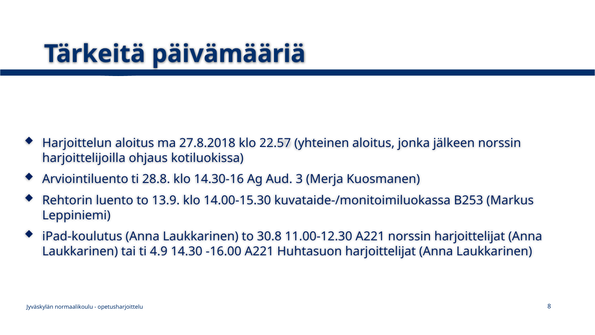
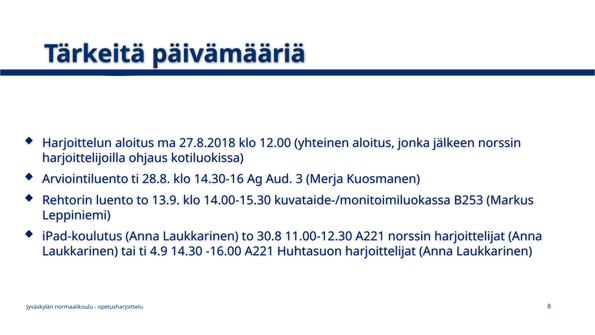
22.57: 22.57 -> 12.00 (275, 143)
